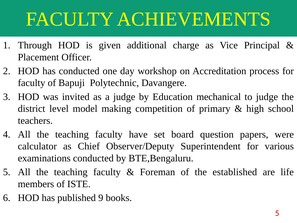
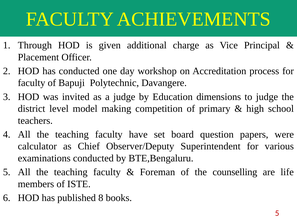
mechanical: mechanical -> dimensions (219, 97)
established: established -> counselling (235, 172)
9: 9 -> 8 (101, 198)
